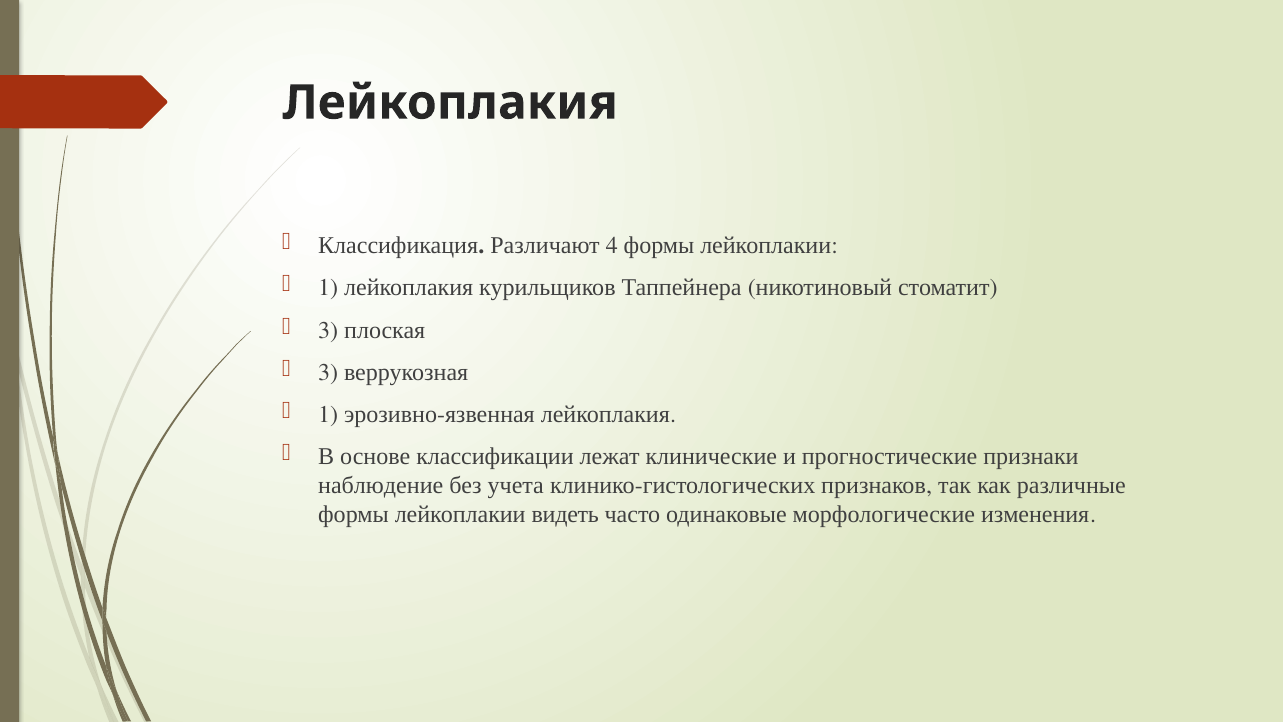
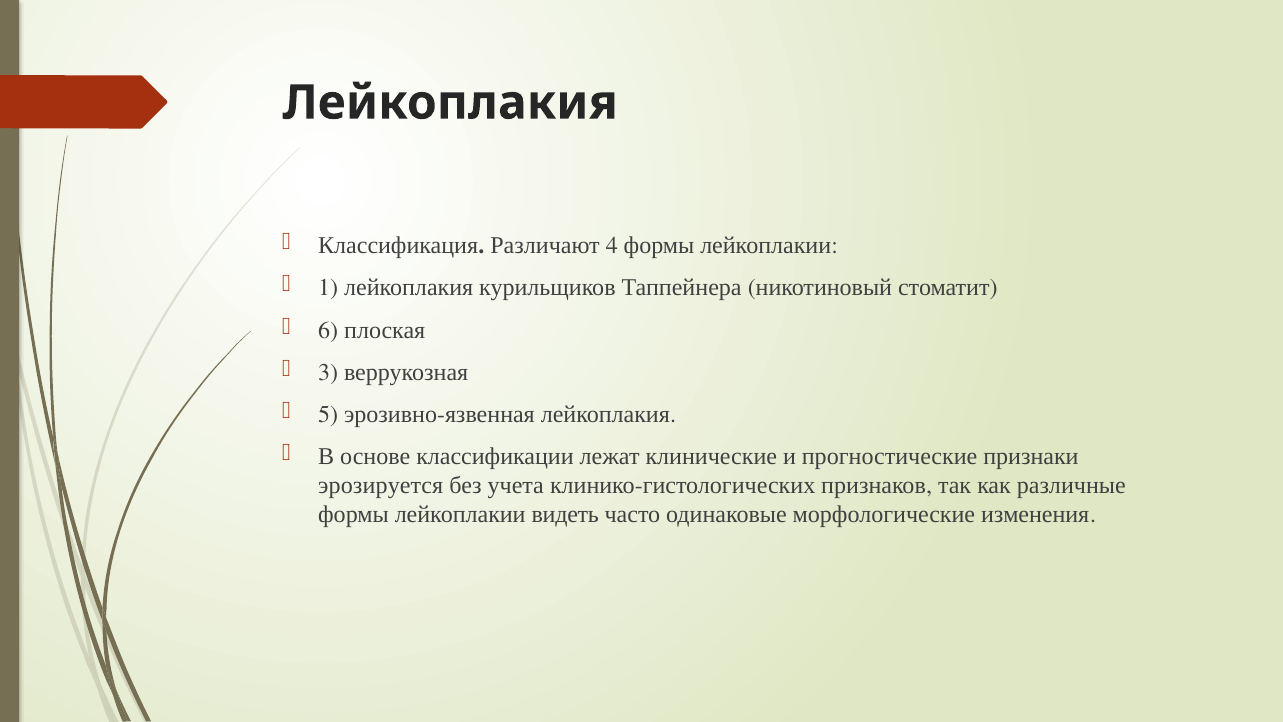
3: 3 -> 6 (328, 330)
1: 1 -> 5 (328, 414)
наблюдение: наблюдение -> эрозируется (381, 486)
